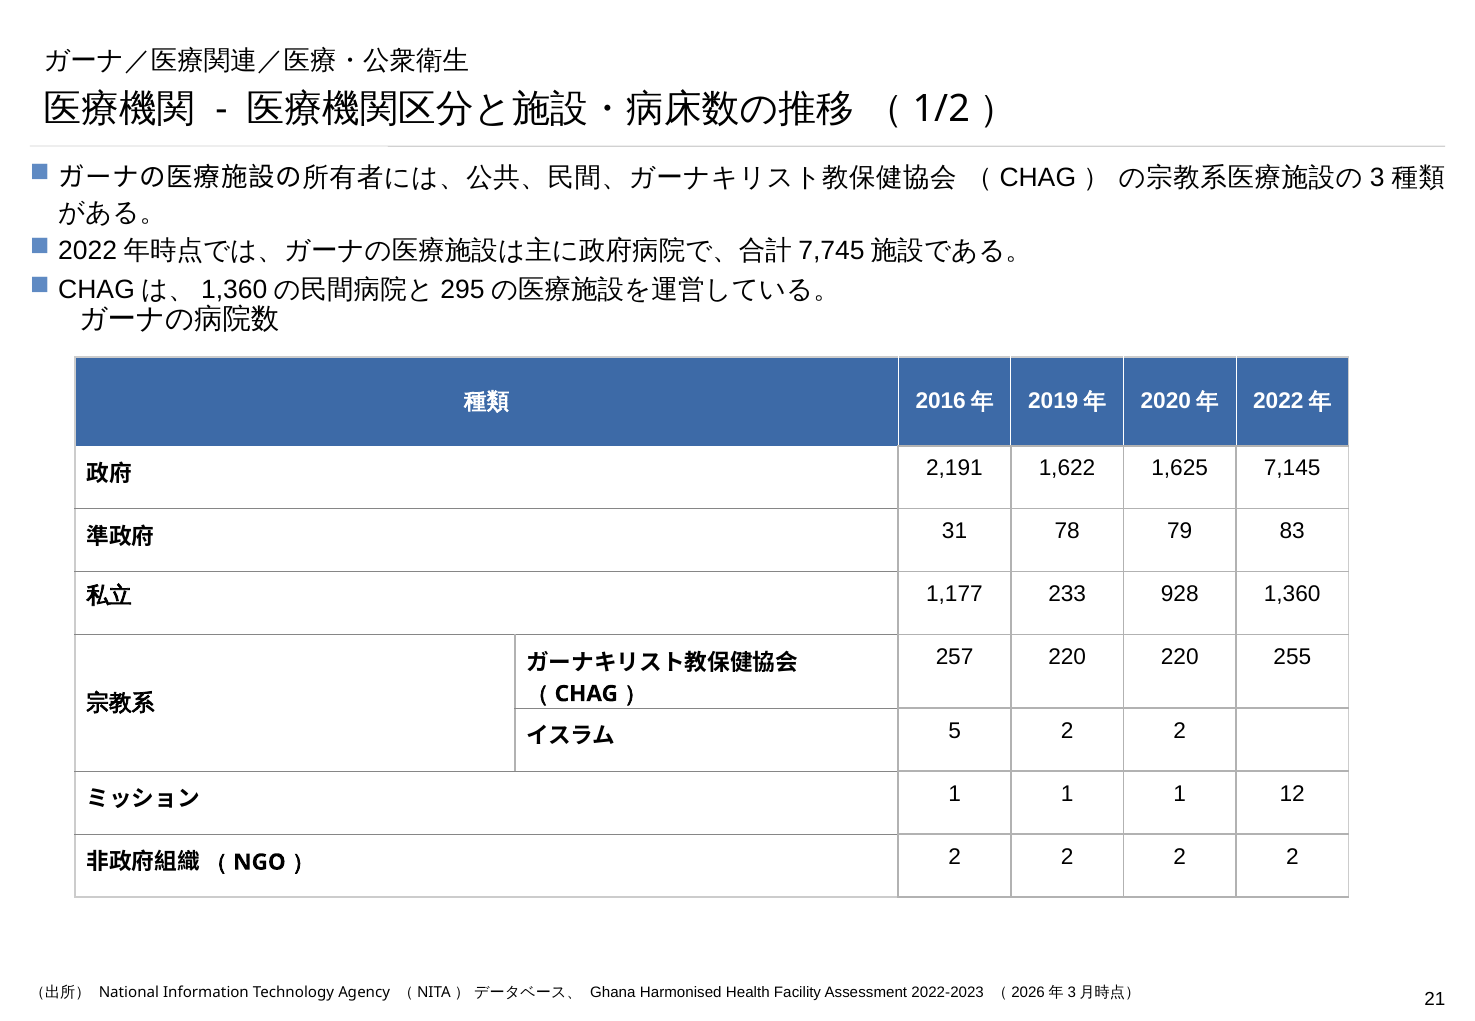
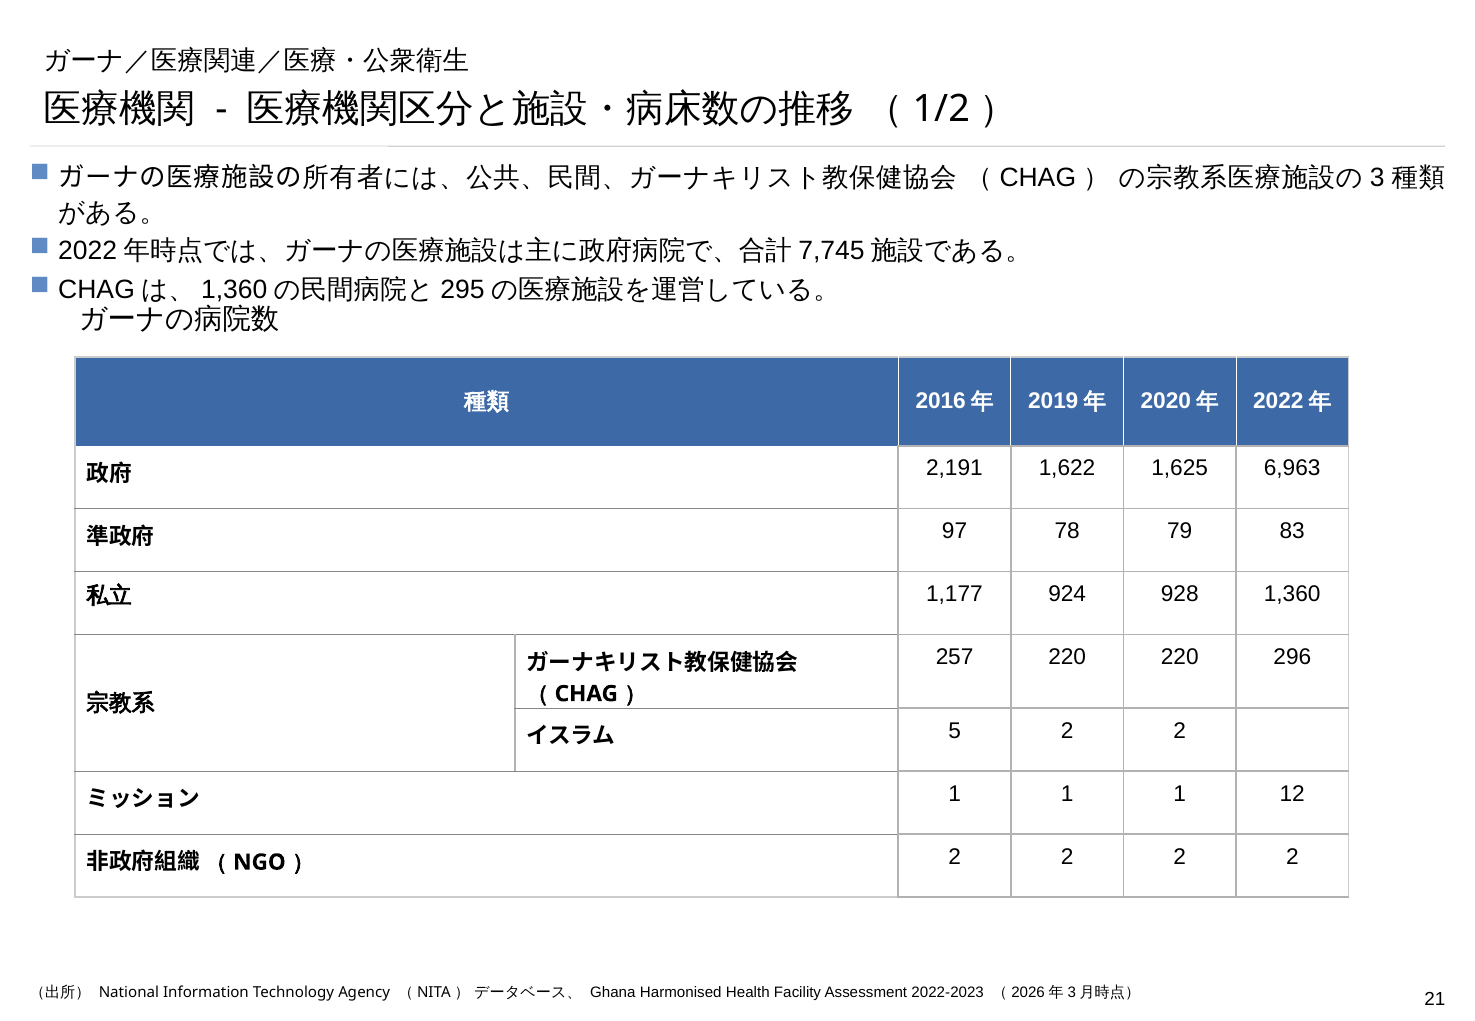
7,145: 7,145 -> 6,963 (1292, 468)
31: 31 -> 97 (955, 531)
233: 233 -> 924 (1067, 594)
255: 255 -> 296 (1292, 657)
